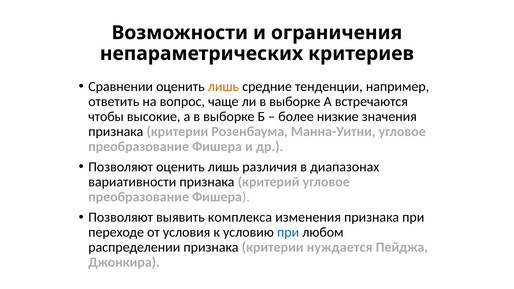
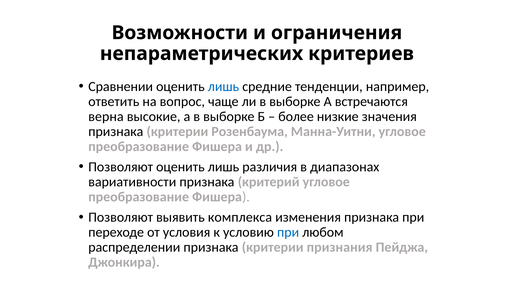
лишь colour: orange -> blue (223, 86)
чтобы: чтобы -> верна (106, 117)
нуждается: нуждается -> признания (340, 247)
